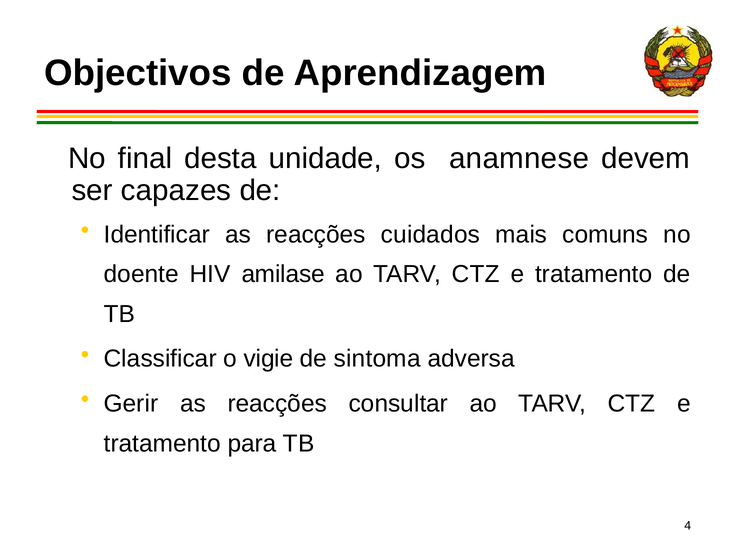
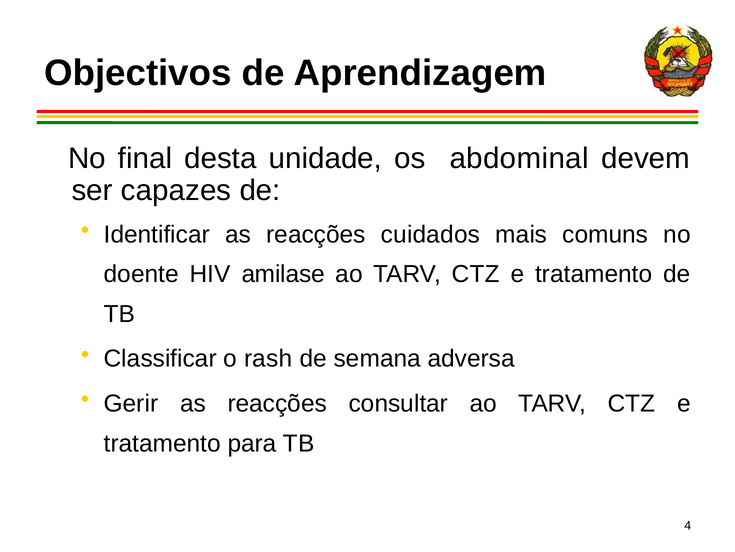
anamnese: anamnese -> abdominal (519, 158)
vigie: vigie -> rash (268, 358)
sintoma: sintoma -> semana (377, 358)
